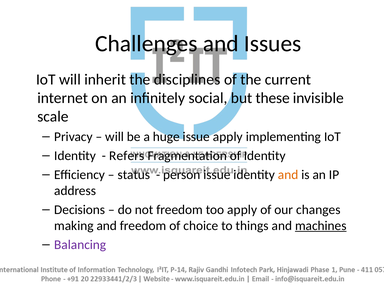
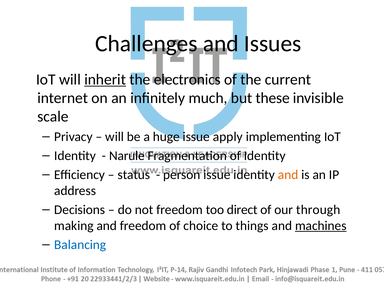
inherit underline: none -> present (105, 79)
disciplines: disciplines -> electronics (187, 79)
social: social -> much (208, 98)
Refers: Refers -> Narule (127, 156)
too apply: apply -> direct (242, 210)
changes: changes -> through (318, 210)
Balancing colour: purple -> blue (80, 245)
